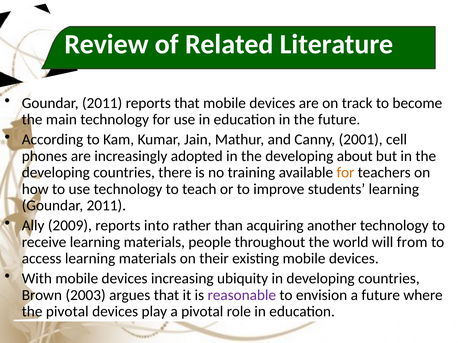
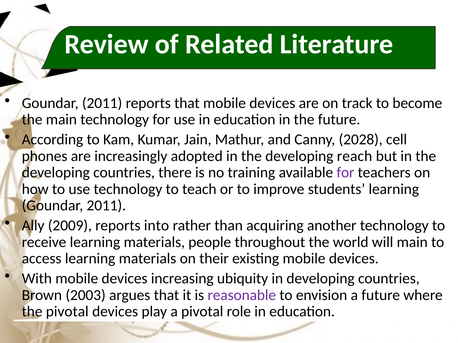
2001: 2001 -> 2028 (361, 140)
about: about -> reach (355, 156)
for colour: orange -> purple (345, 173)
will from: from -> main (412, 242)
